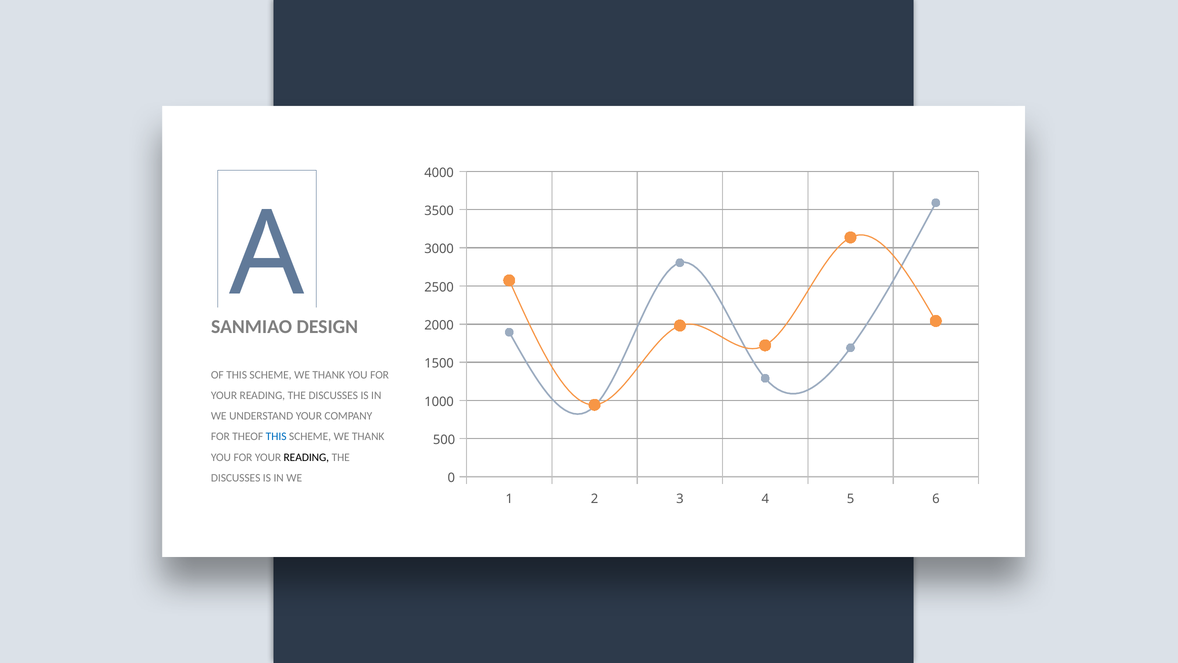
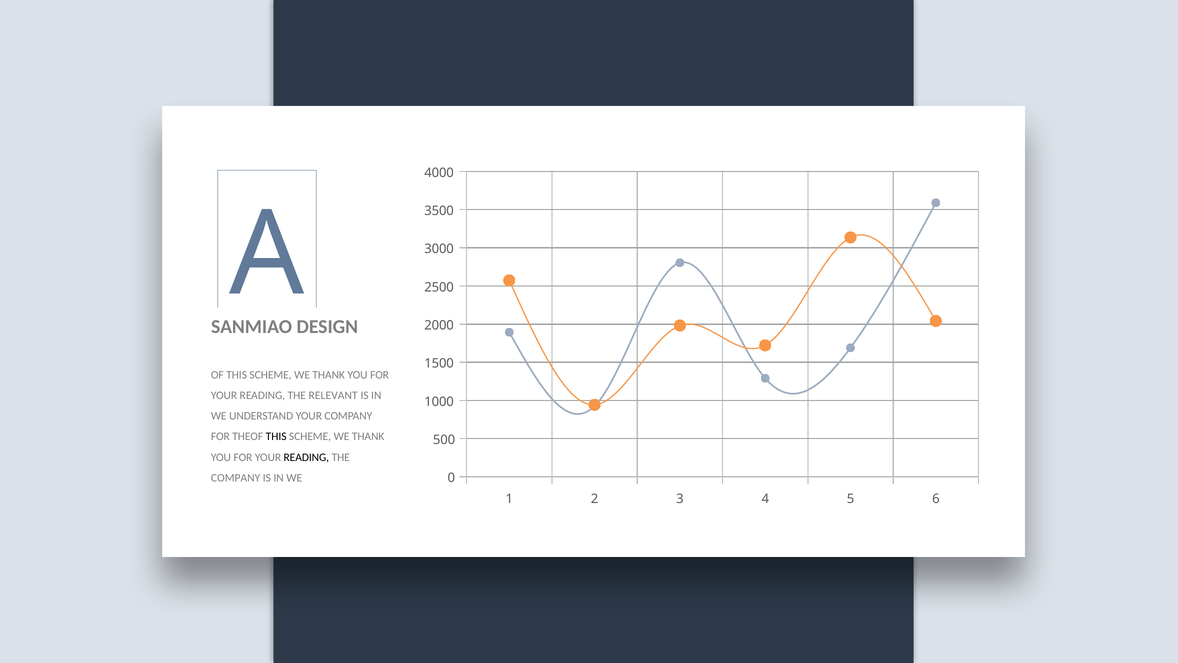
DISCUSSES: DISCUSSES -> RELEVANT (333, 395)
THIS colour: blue -> black (276, 436)
DISCUSSES: DISCUSSES -> COMPANY (236, 478)
